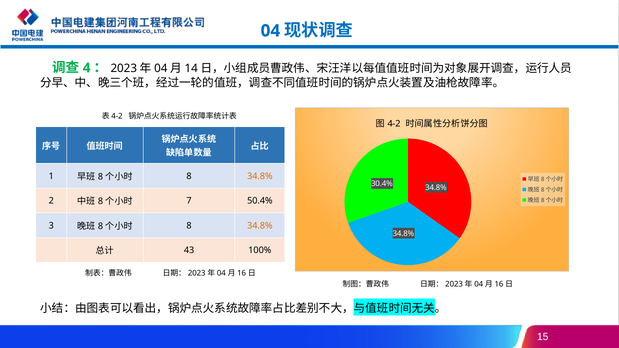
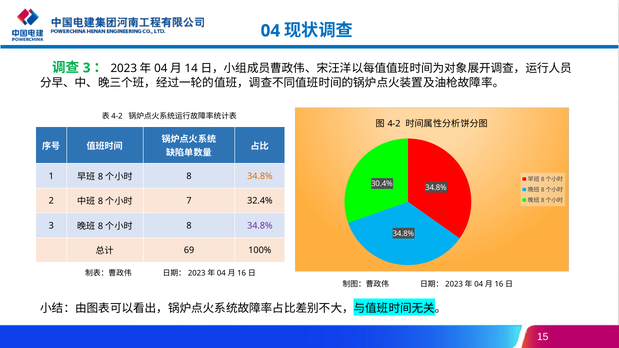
4: 4 -> 3 (87, 68)
50.4%: 50.4% -> 32.4% (260, 201)
34.8% colour: orange -> purple (260, 226)
43: 43 -> 69 (189, 251)
